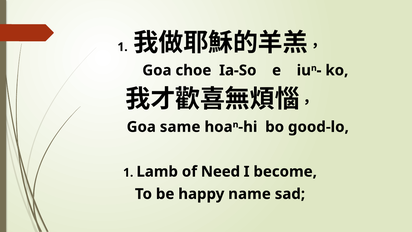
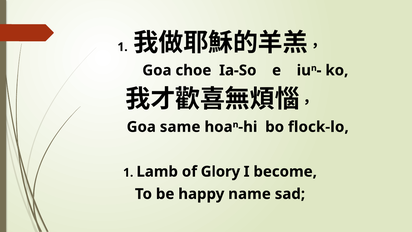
good-lo: good-lo -> flock-lo (318, 127)
Need: Need -> Glory (220, 171)
